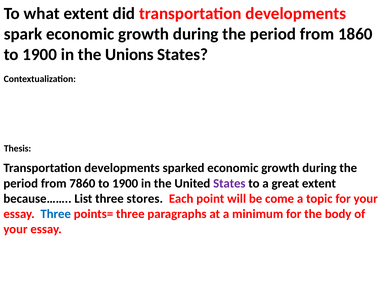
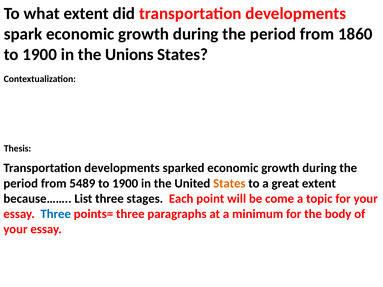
7860: 7860 -> 5489 (82, 183)
States colour: purple -> orange (229, 183)
stores: stores -> stages (145, 199)
